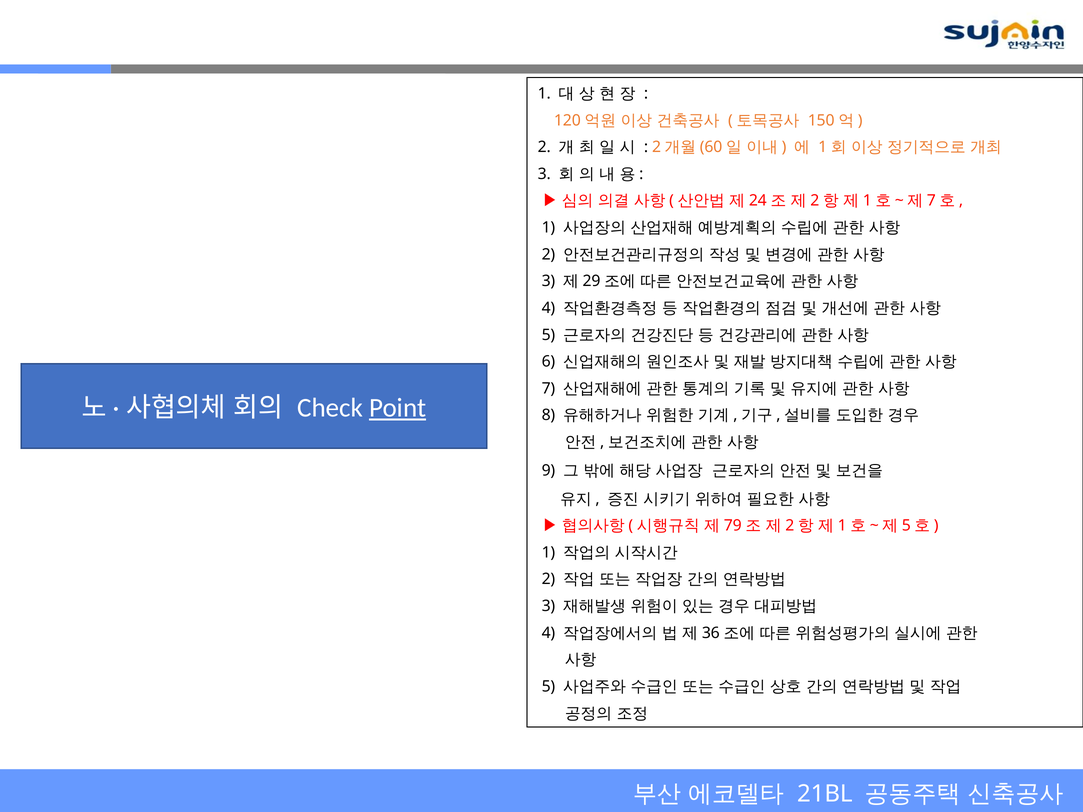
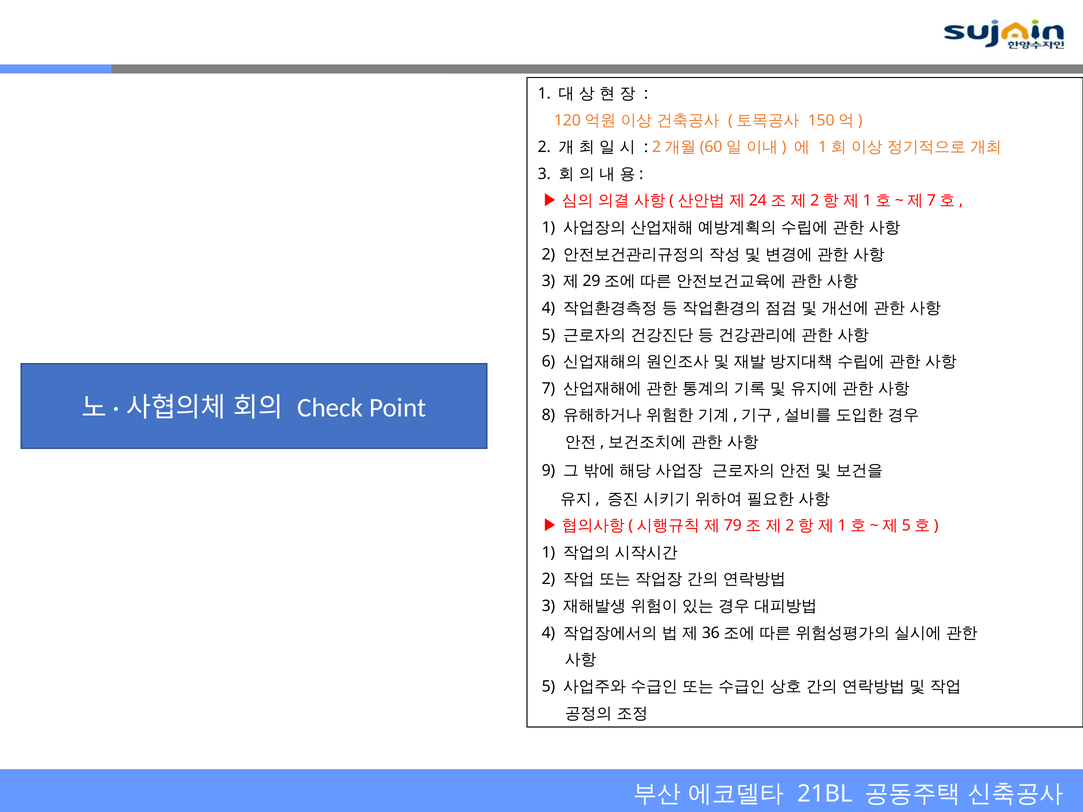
Point underline: present -> none (398, 408)
